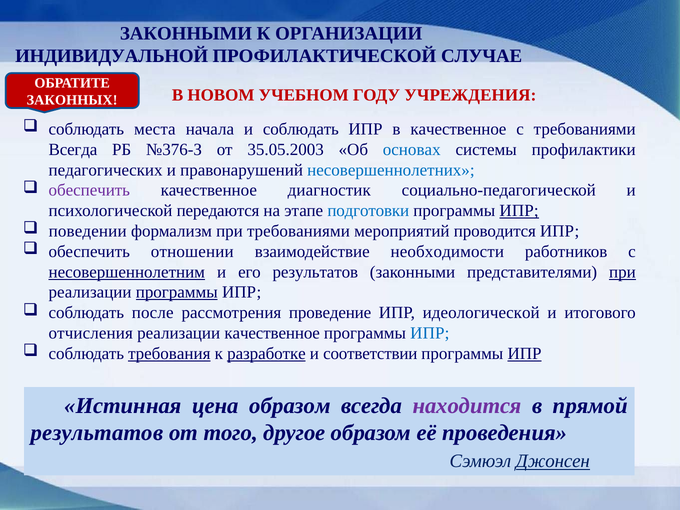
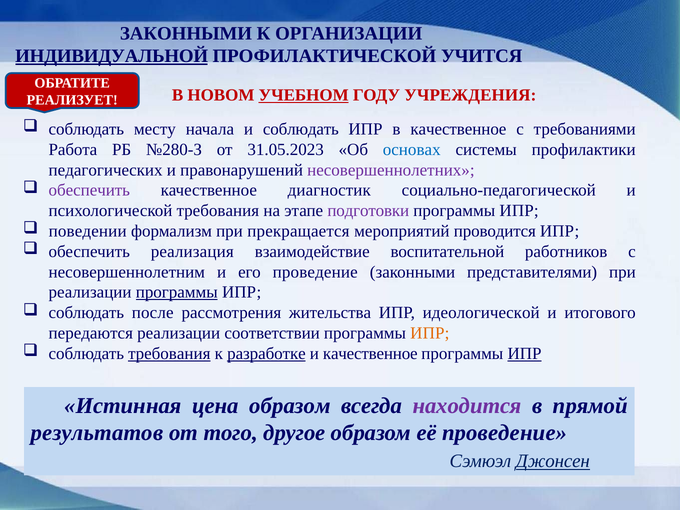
ИНДИВИДУАЛЬНОЙ underline: none -> present (112, 56)
СЛУЧАЕ: СЛУЧАЕ -> УЧИТСЯ (482, 56)
ЗАКОННЫХ: ЗАКОННЫХ -> РЕАЛИЗУЕТ (72, 100)
УЧЕБНОМ underline: none -> present (304, 95)
места: места -> месту (155, 129)
Всегда: Всегда -> Работа (73, 150)
№376-З: №376-З -> №280-З (174, 150)
35.05.2003: 35.05.2003 -> 31.05.2023 (286, 150)
несовершеннолетних colour: blue -> purple (391, 170)
психологической передаются: передаются -> требования (218, 211)
подготовки colour: blue -> purple (368, 211)
ИПР underline: present -> none (519, 211)
при требованиями: требованиями -> прекращается (298, 231)
отношении: отношении -> реализация (192, 252)
необходимости: необходимости -> воспитательной (447, 252)
несовершеннолетним underline: present -> none (127, 272)
его результатов: результатов -> проведение (315, 272)
при underline: present -> none (622, 272)
проведение: проведение -> жительства (330, 313)
отчисления: отчисления -> передаются (91, 333)
реализации качественное: качественное -> соответствии (272, 333)
ИПР colour: blue -> orange (430, 333)
и соответствии: соответствии -> качественное (370, 354)
её проведения: проведения -> проведение (505, 433)
